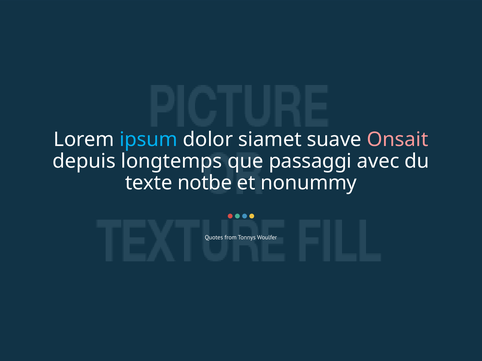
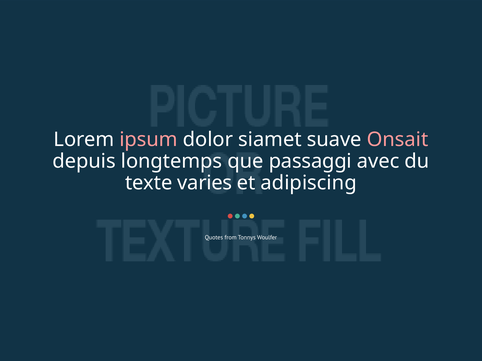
ipsum colour: light blue -> pink (149, 140)
notbe: notbe -> varies (205, 183)
nonummy: nonummy -> adipiscing (309, 183)
